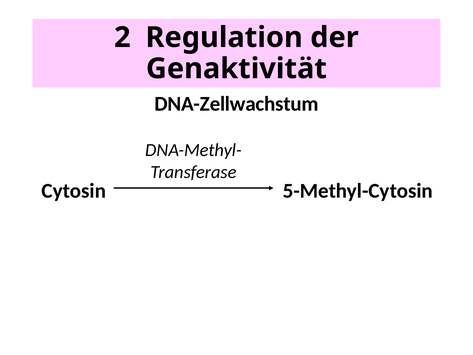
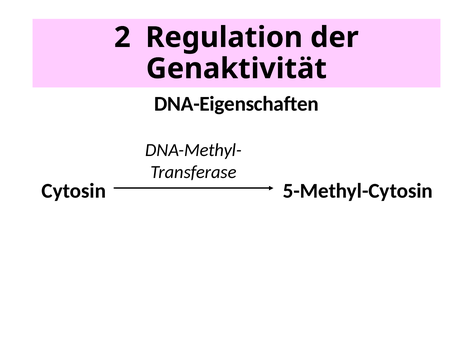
DNA-Zellwachstum: DNA-Zellwachstum -> DNA-Eigenschaften (237, 104)
